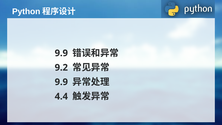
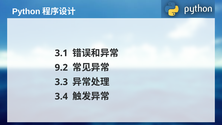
9.9: 9.9 -> 3.1 (61, 53)
9.9: 9.9 -> 3.3 (61, 82)
4.4: 4.4 -> 3.4 (61, 96)
